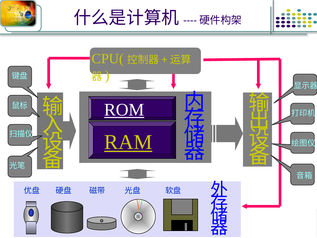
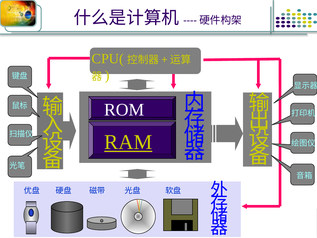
ROM underline: present -> none (124, 110)
